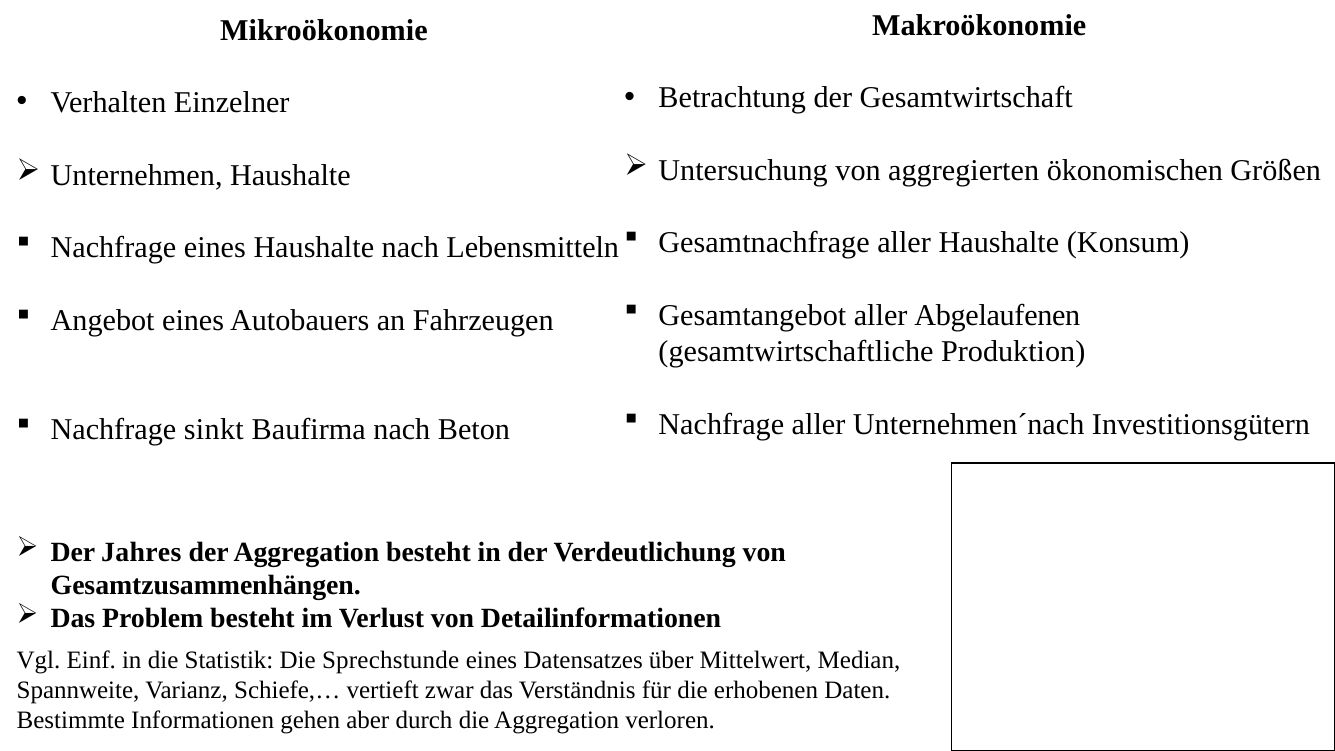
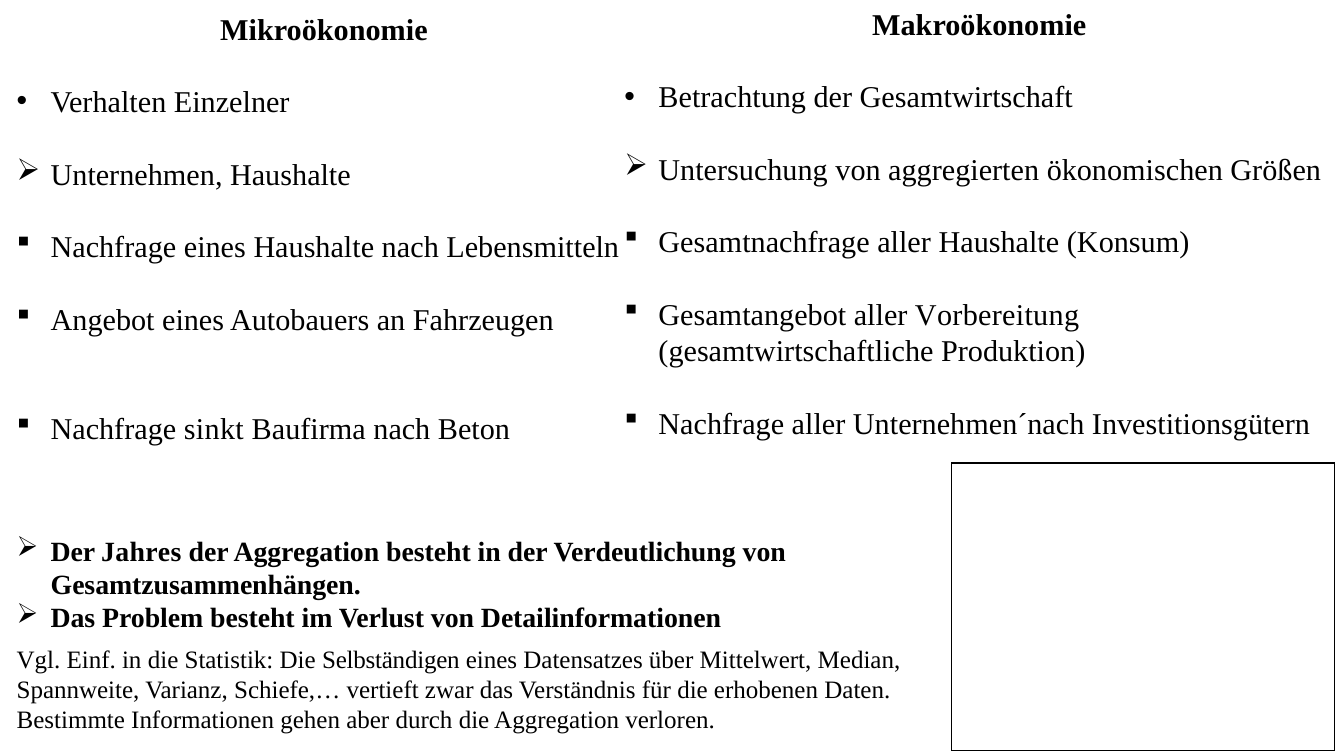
Abgelaufenen: Abgelaufenen -> Vorbereitung (997, 315)
Sprechstunde: Sprechstunde -> Selbständigen (391, 660)
